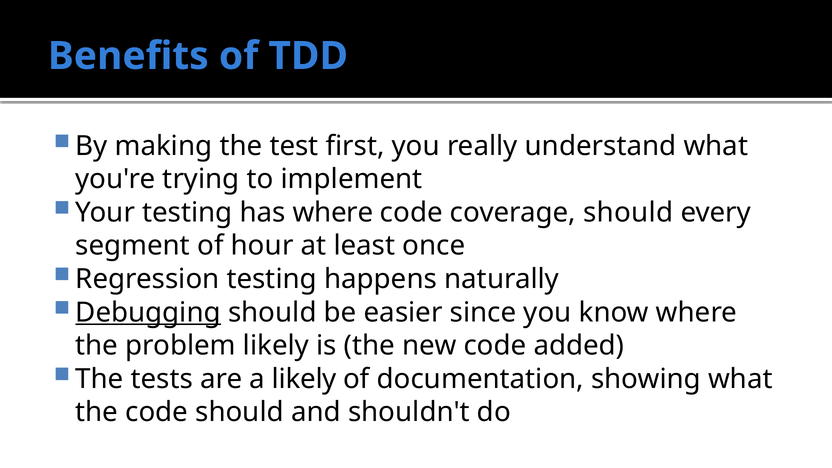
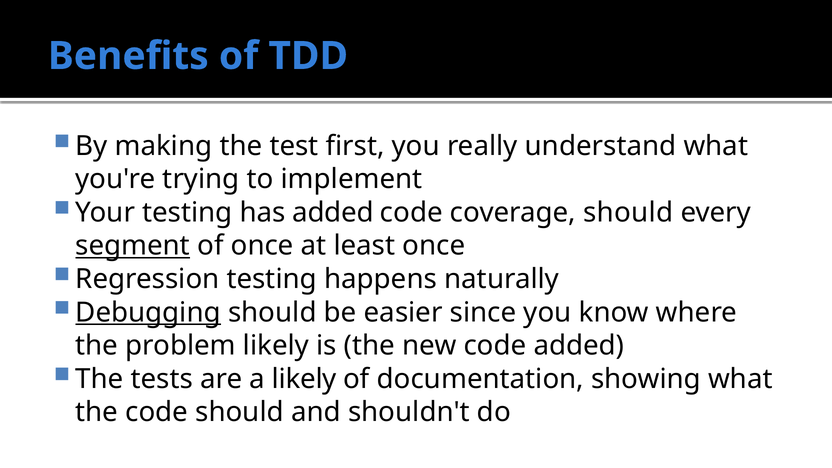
has where: where -> added (333, 213)
segment underline: none -> present (133, 246)
of hour: hour -> once (262, 246)
